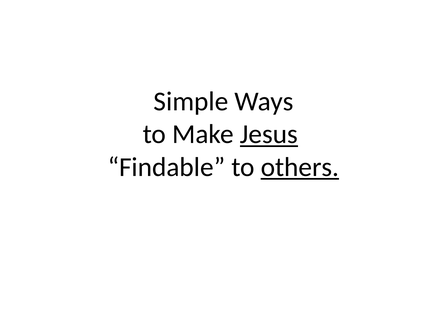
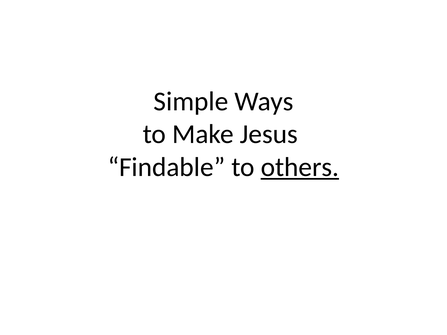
Jesus underline: present -> none (269, 134)
